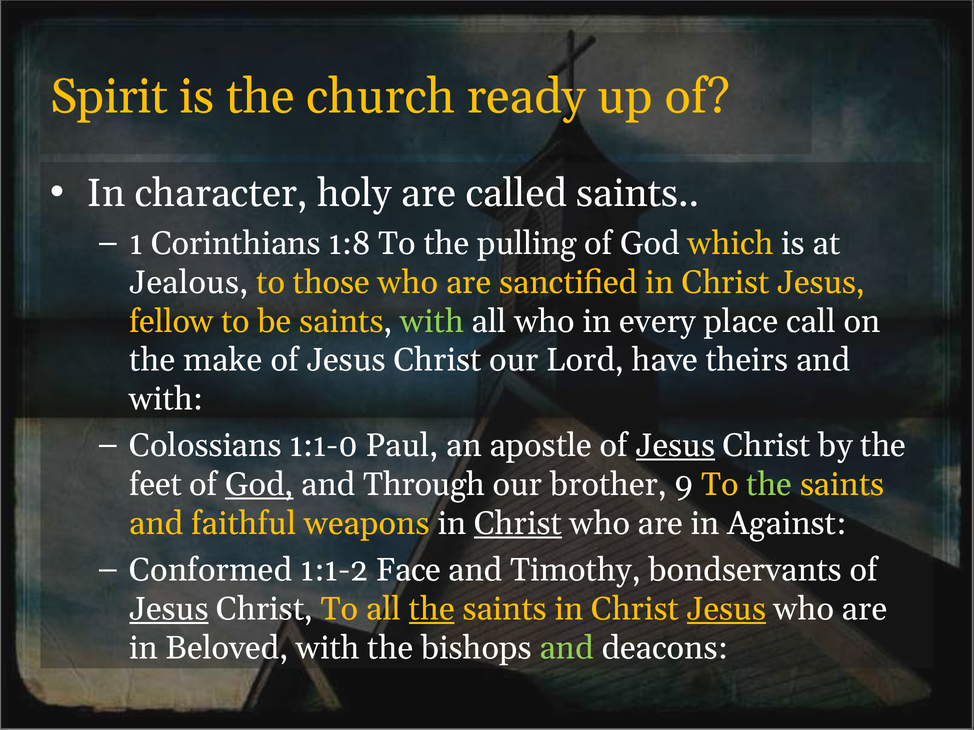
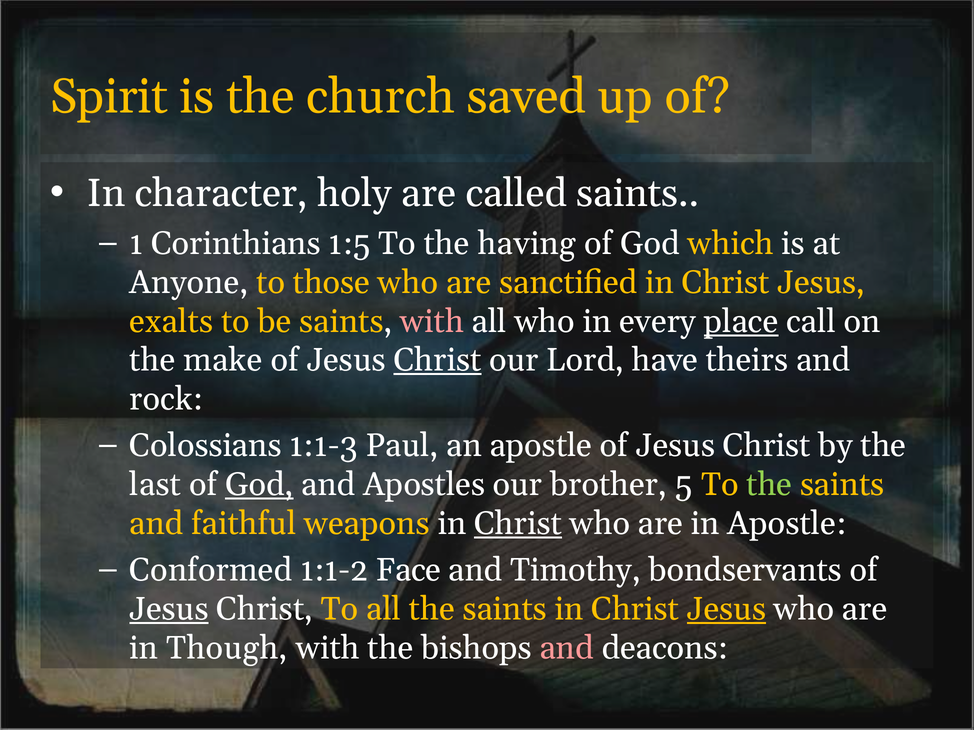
ready: ready -> saved (526, 97)
1:8: 1:8 -> 1:5 (349, 244)
pulling: pulling -> having (527, 244)
Jealous: Jealous -> Anyone (189, 283)
fellow: fellow -> exalts (171, 322)
with colour: light green -> pink (432, 322)
place underline: none -> present (741, 322)
Christ underline: none -> present (437, 361)
with: with -> rock (166, 399)
1:1-0: 1:1-0 -> 1:1-3 (324, 446)
Jesus underline: present -> none (675, 446)
feet: feet -> last (155, 485)
Through: Through -> Apostles (424, 485)
9: 9 -> 5 (684, 485)
in Against: Against -> Apostle (787, 524)
the underline: present -> none (432, 609)
Beloved: Beloved -> Though (227, 648)
and colour: light green -> pink (567, 648)
